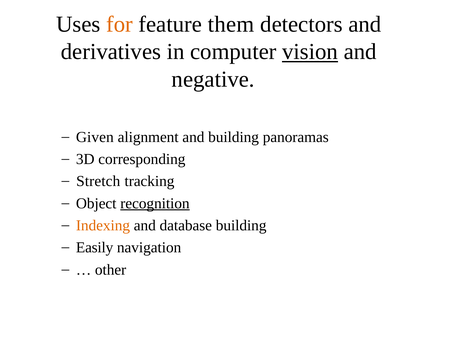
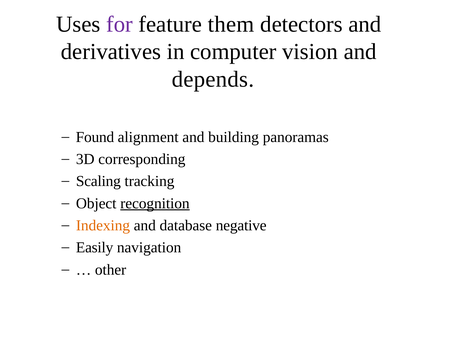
for colour: orange -> purple (120, 24)
vision underline: present -> none (310, 52)
negative: negative -> depends (213, 79)
Given: Given -> Found (95, 137)
Stretch: Stretch -> Scaling (98, 181)
database building: building -> negative (241, 225)
